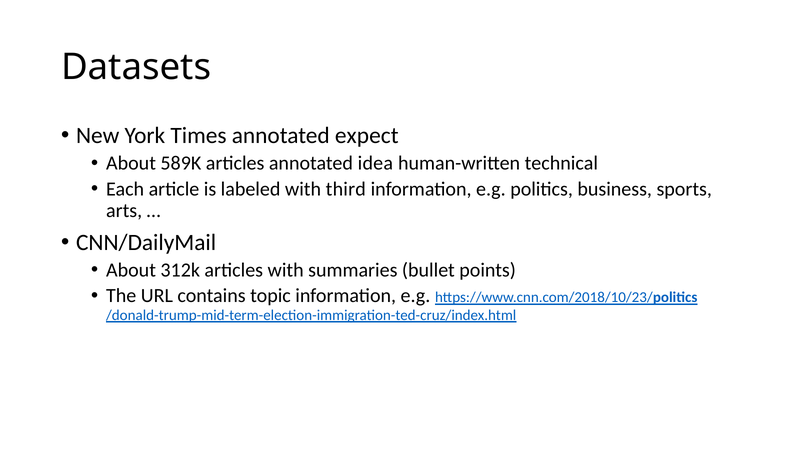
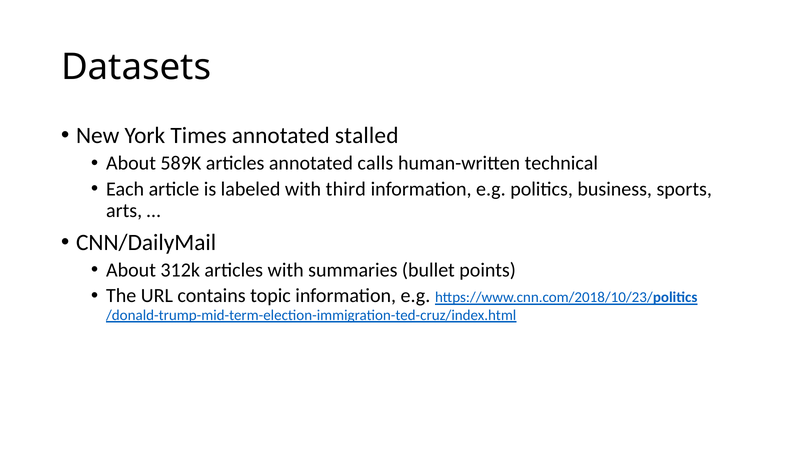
expect: expect -> stalled (367, 135)
idea: idea -> calls (375, 163)
